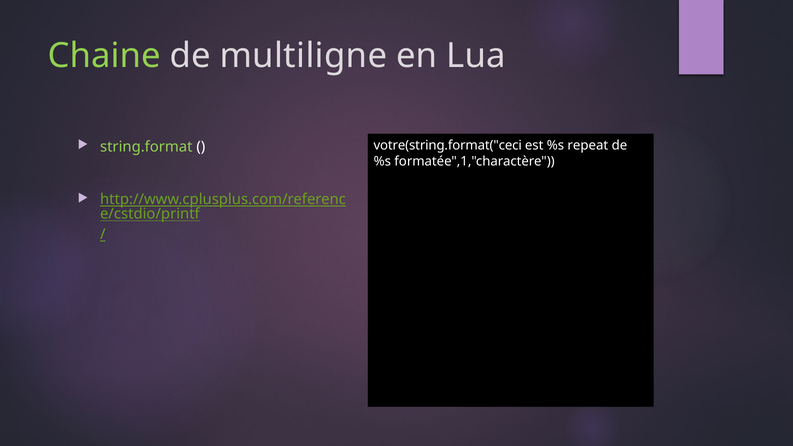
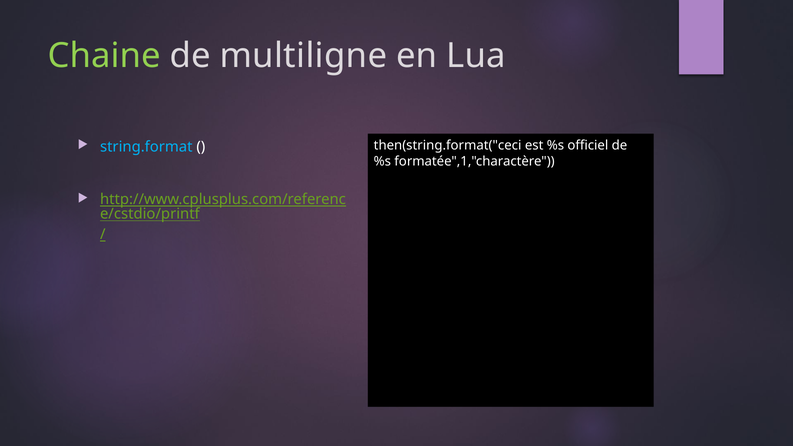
string.format colour: light green -> light blue (146, 147)
votre(string.format("ceci: votre(string.format("ceci -> then(string.format("ceci (448, 146)
repeat: repeat -> officiel (588, 146)
